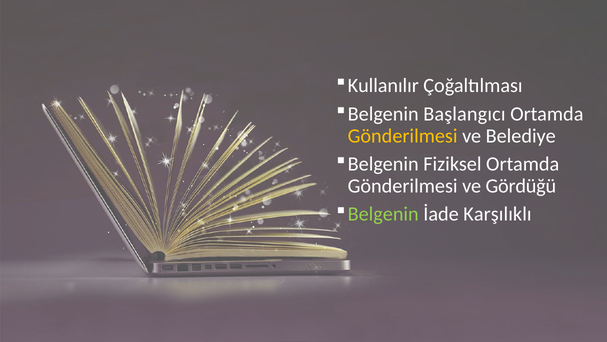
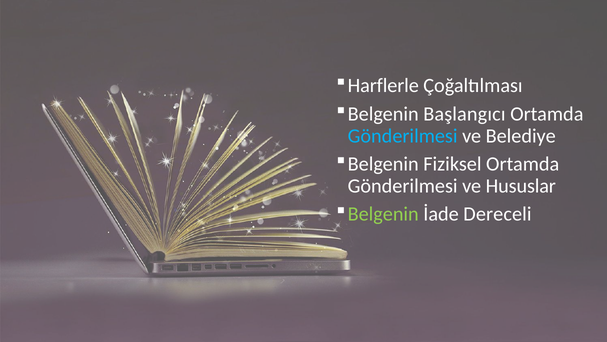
Kullanılır: Kullanılır -> Harflerle (383, 86)
Gönderilmesi colour: yellow -> light blue (403, 136)
Gördüğü: Gördüğü -> Hususlar (521, 186)
Karşılıklı: Karşılıklı -> Dereceli (497, 214)
